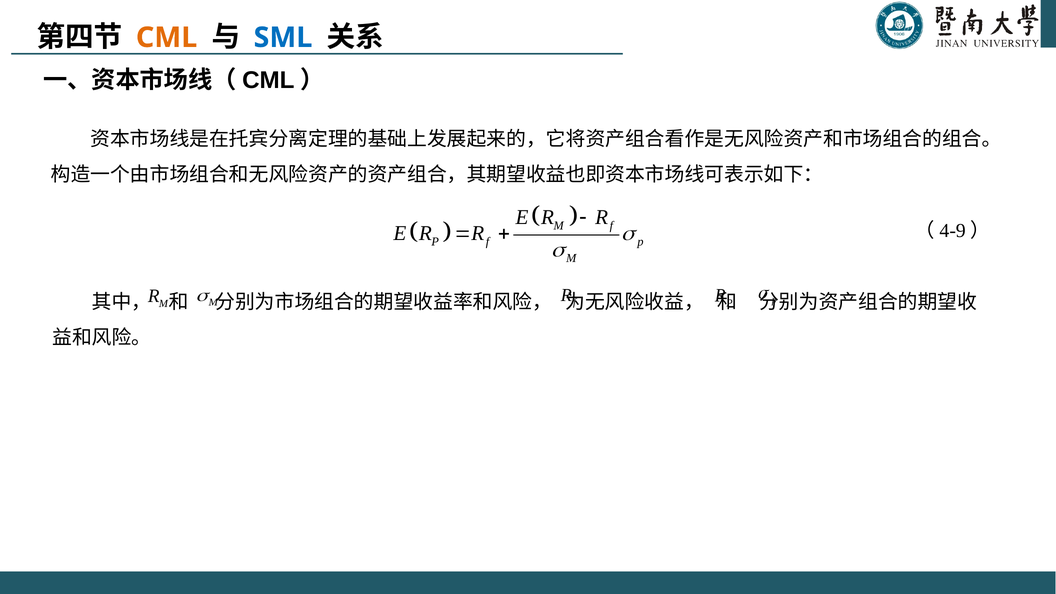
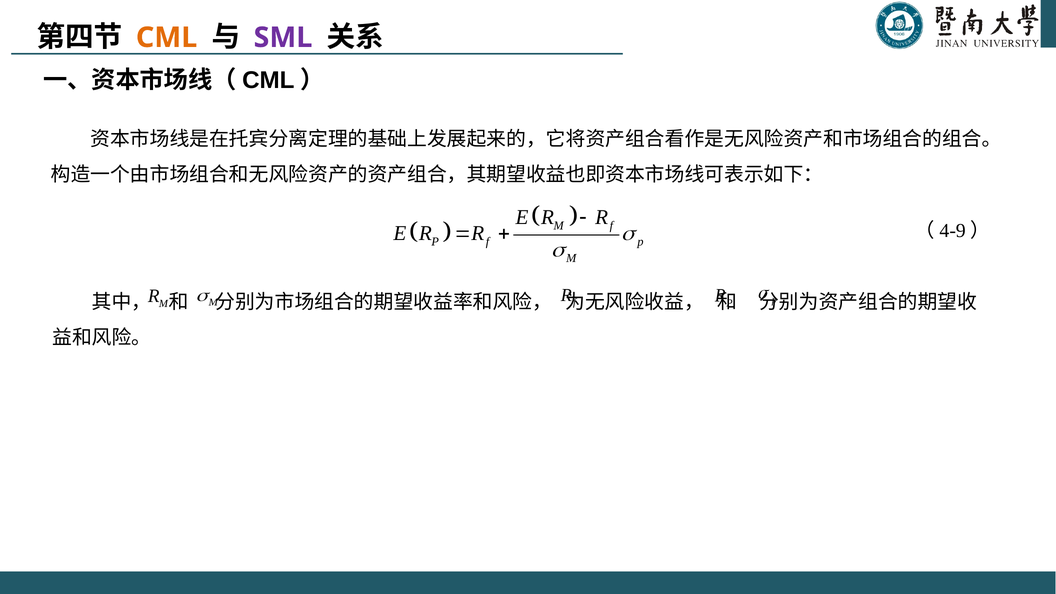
SML colour: blue -> purple (283, 38)
